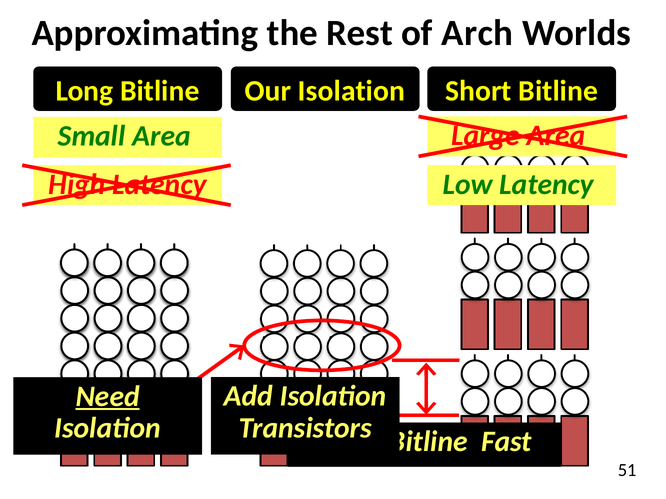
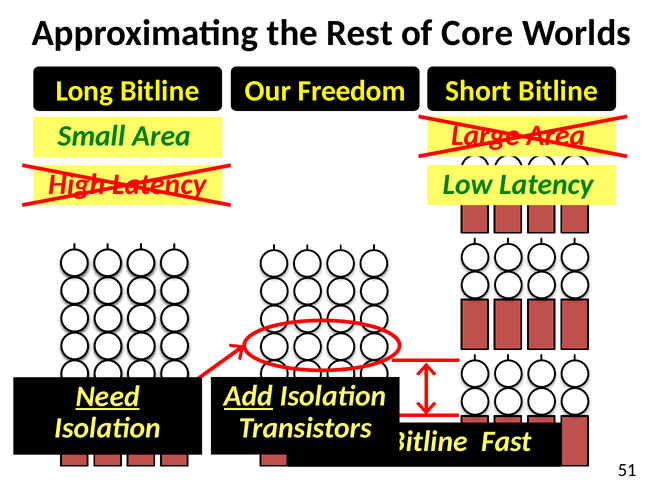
Arch: Arch -> Core (477, 33)
Our Isolation: Isolation -> Freedom (352, 91)
Add underline: none -> present (248, 397)
